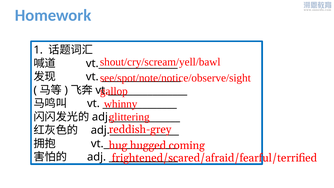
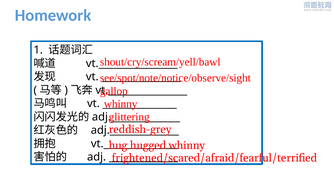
coming: coming -> whinny (187, 145)
